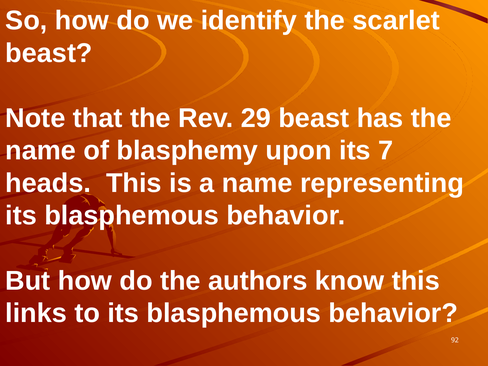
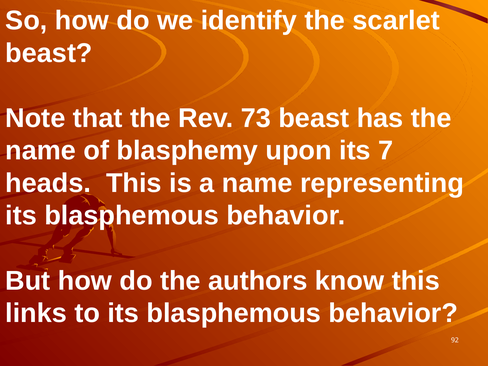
29: 29 -> 73 (256, 118)
